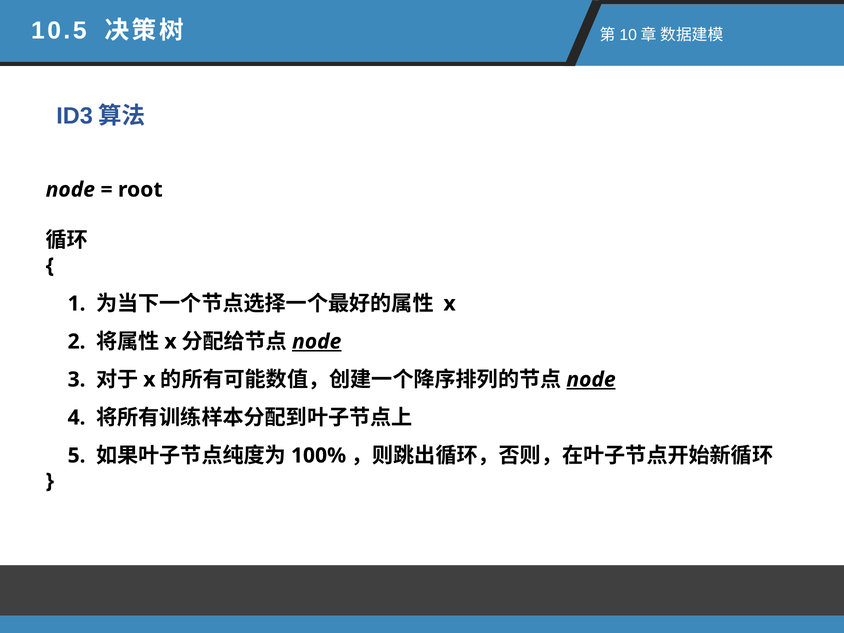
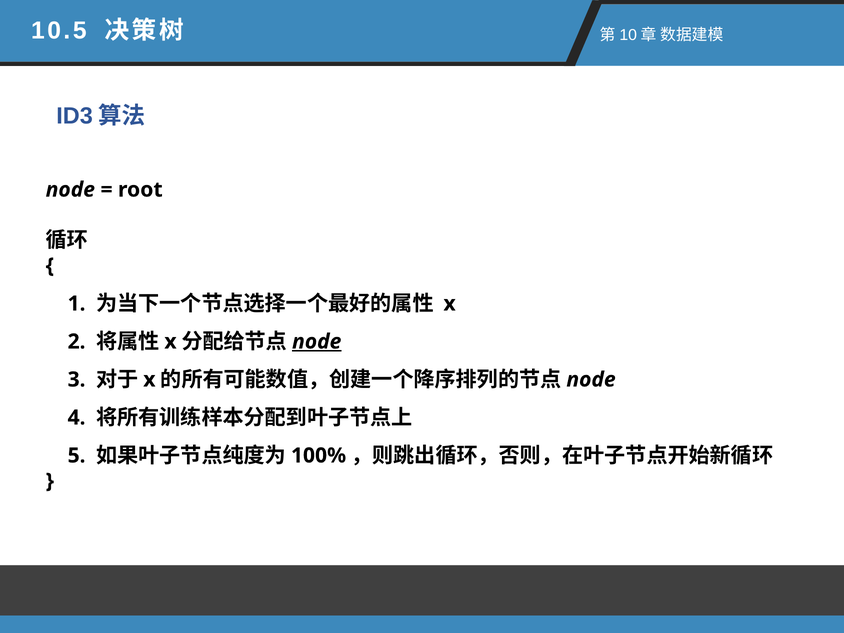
node underline: present -> none (591, 380)
